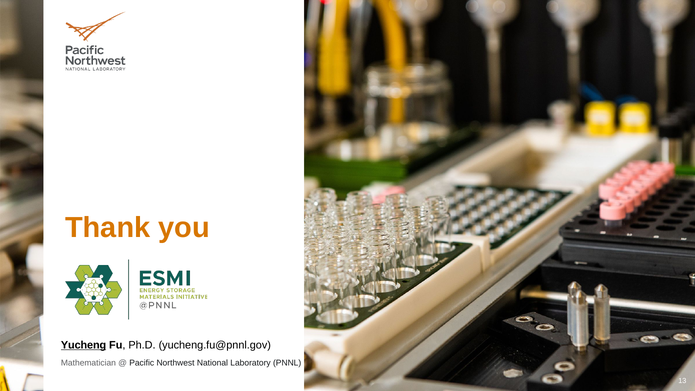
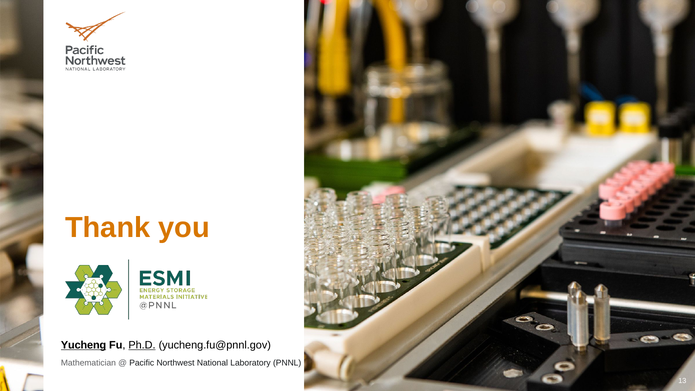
Ph.D underline: none -> present (142, 345)
